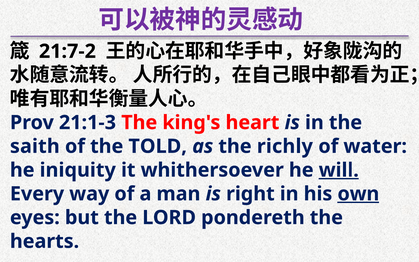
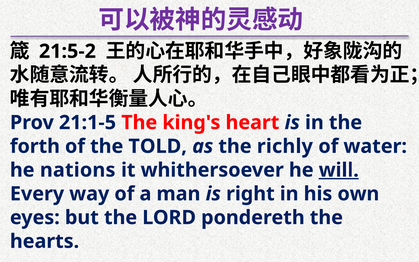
21:7-2: 21:7-2 -> 21:5-2 (67, 51)
21:1-3: 21:1-3 -> 21:1-5 (87, 123)
saith: saith -> forth (35, 146)
iniquity: iniquity -> nations (78, 170)
own underline: present -> none (358, 194)
